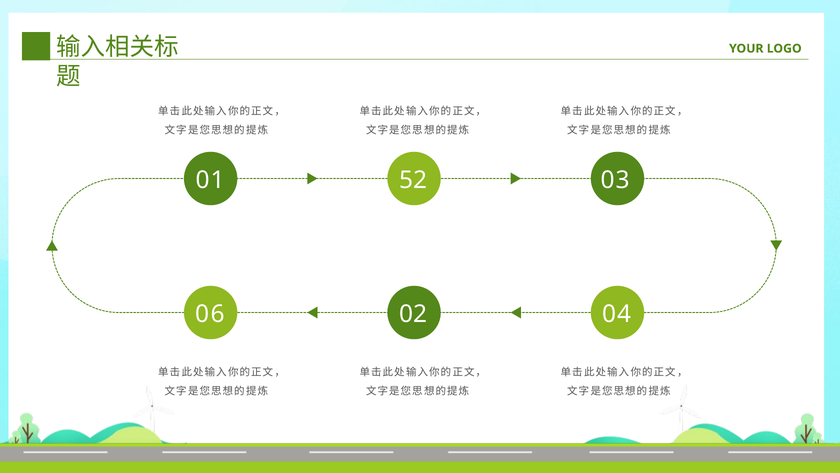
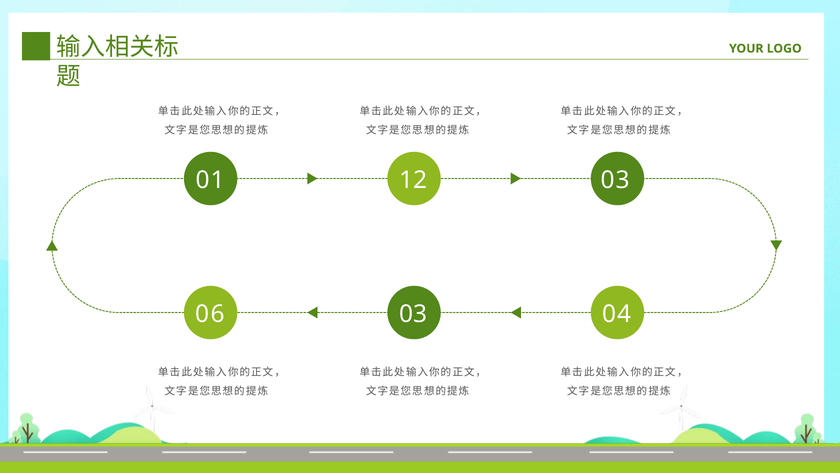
52: 52 -> 12 (413, 180)
06 02: 02 -> 03 (413, 314)
